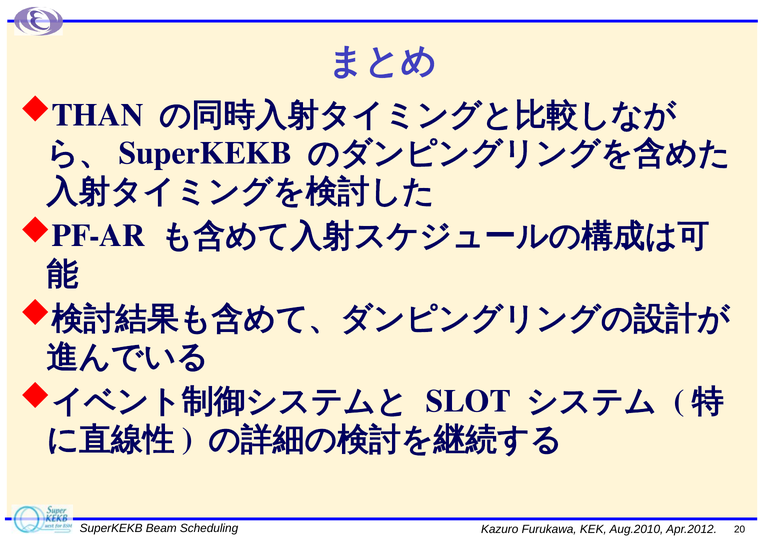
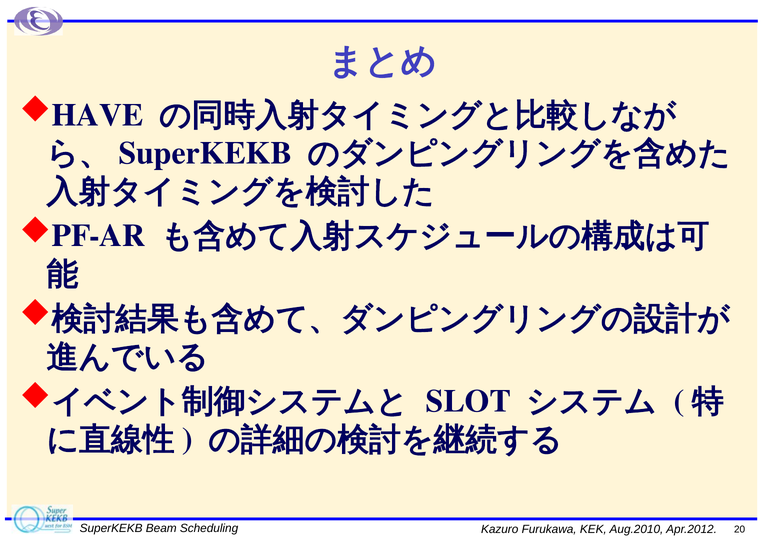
THAN: THAN -> HAVE (98, 115)
